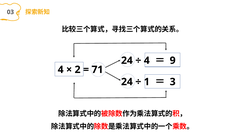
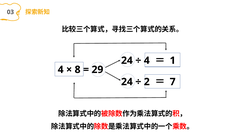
9: 9 -> 1 (173, 60)
2: 2 -> 8 (78, 70)
71: 71 -> 29 (97, 70)
1: 1 -> 2 (147, 82)
3: 3 -> 7 (173, 82)
